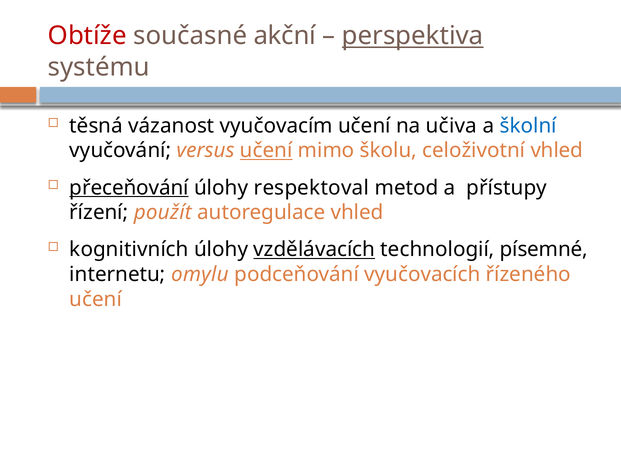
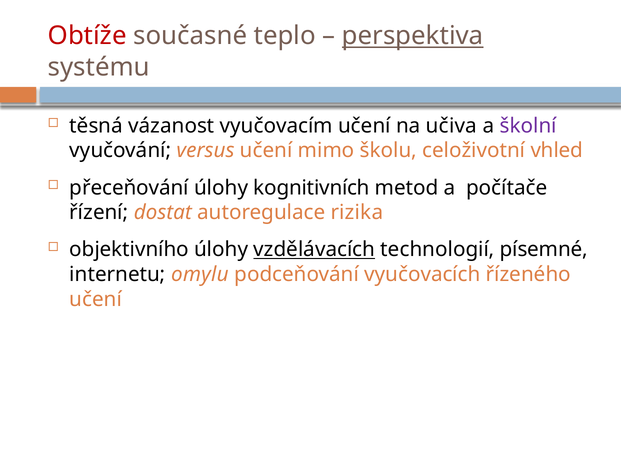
akční: akční -> teplo (285, 36)
školní colour: blue -> purple (528, 126)
učení underline: present -> none (266, 150)
přeceňování underline: present -> none (129, 188)
respektoval: respektoval -> kognitivních (312, 188)
přístupy: přístupy -> počítače (507, 188)
použít: použít -> dostat (163, 212)
autoregulace vhled: vhled -> rizika (357, 212)
kognitivních: kognitivních -> objektivního (129, 250)
